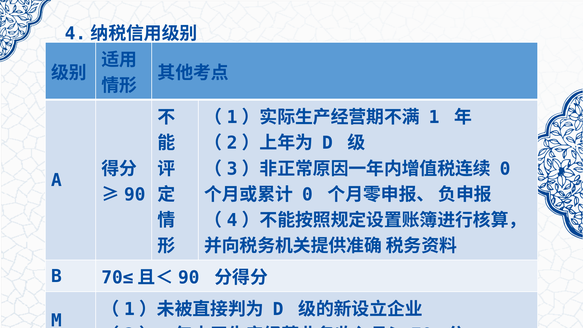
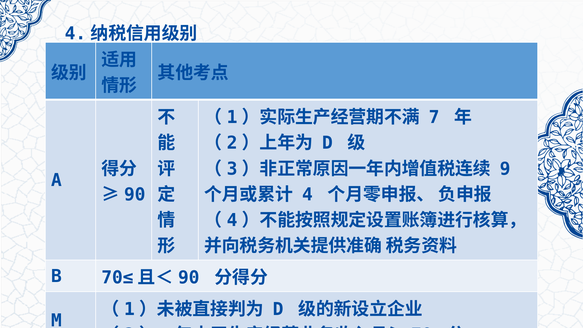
1: 1 -> 7 (434, 117)
0: 0 -> 9 (505, 169)
0: 0 -> 4 (307, 195)
